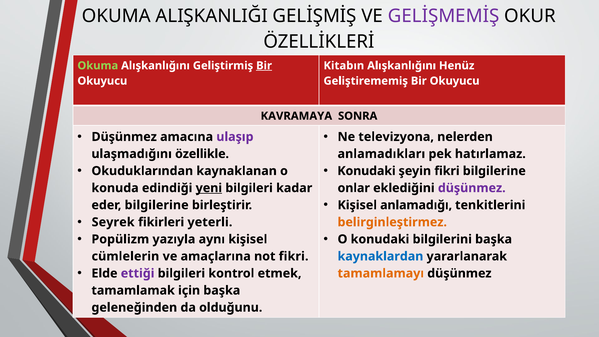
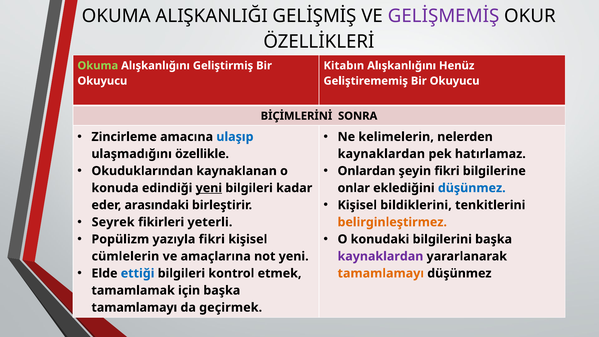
Bir underline: present -> none (264, 66)
KAVRAMAYA: KAVRAMAYA -> BİÇİMLERİNİ (296, 116)
Düşünmez: Düşünmez -> Zincirleme (124, 137)
ulaşıp colour: purple -> blue (235, 137)
televizyona: televizyona -> kelimelerin (396, 137)
anlamadıkları: anlamadıkları -> kaynaklardan (381, 154)
Konudaki: Konudaki -> Onlardan (366, 171)
düşünmez colour: purple -> blue (472, 188)
anlamadığı: anlamadığı -> bildiklerini (416, 205)
eder bilgilerine: bilgilerine -> arasındaki (157, 205)
yazıyla aynı: aynı -> fikri (212, 239)
not fikri: fikri -> yeni (294, 256)
kaynaklardan colour: blue -> purple (380, 256)
ettiği colour: purple -> blue (138, 273)
geleneğinden: geleneğinden -> tamamlamayı (134, 307)
olduğunu: olduğunu -> geçirmek (231, 307)
